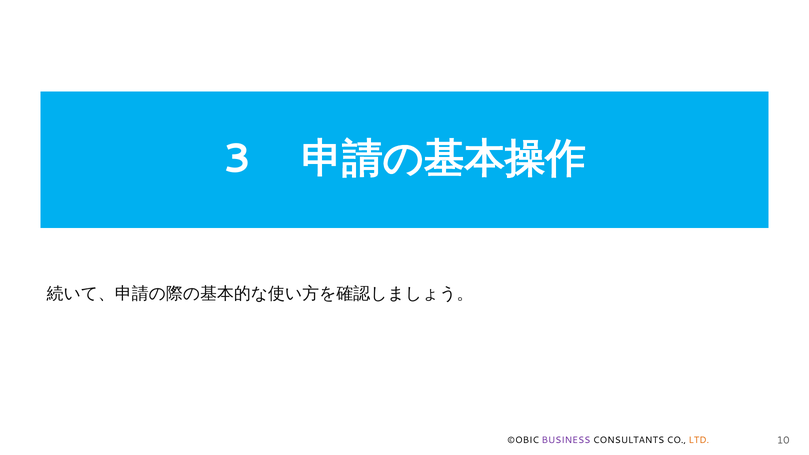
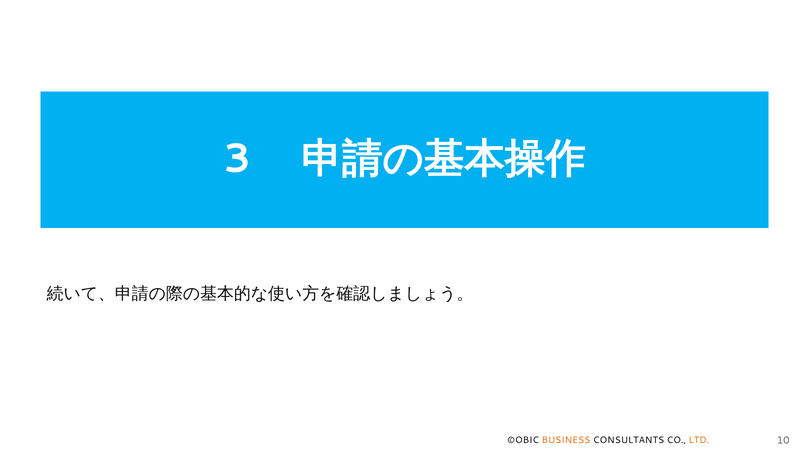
BUSINESS colour: purple -> orange (566, 440)
